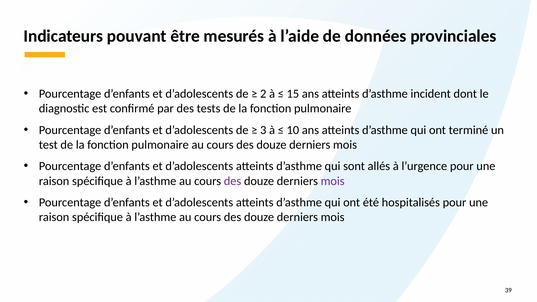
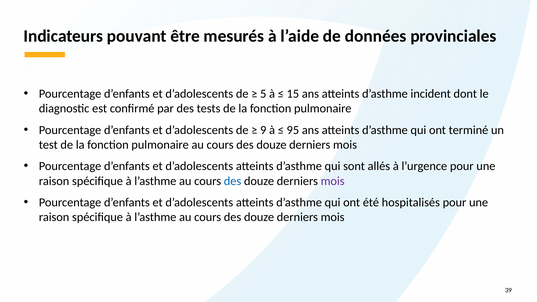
2: 2 -> 5 (263, 94)
3: 3 -> 9 (263, 130)
10: 10 -> 95 (293, 130)
des colour: purple -> blue (233, 181)
